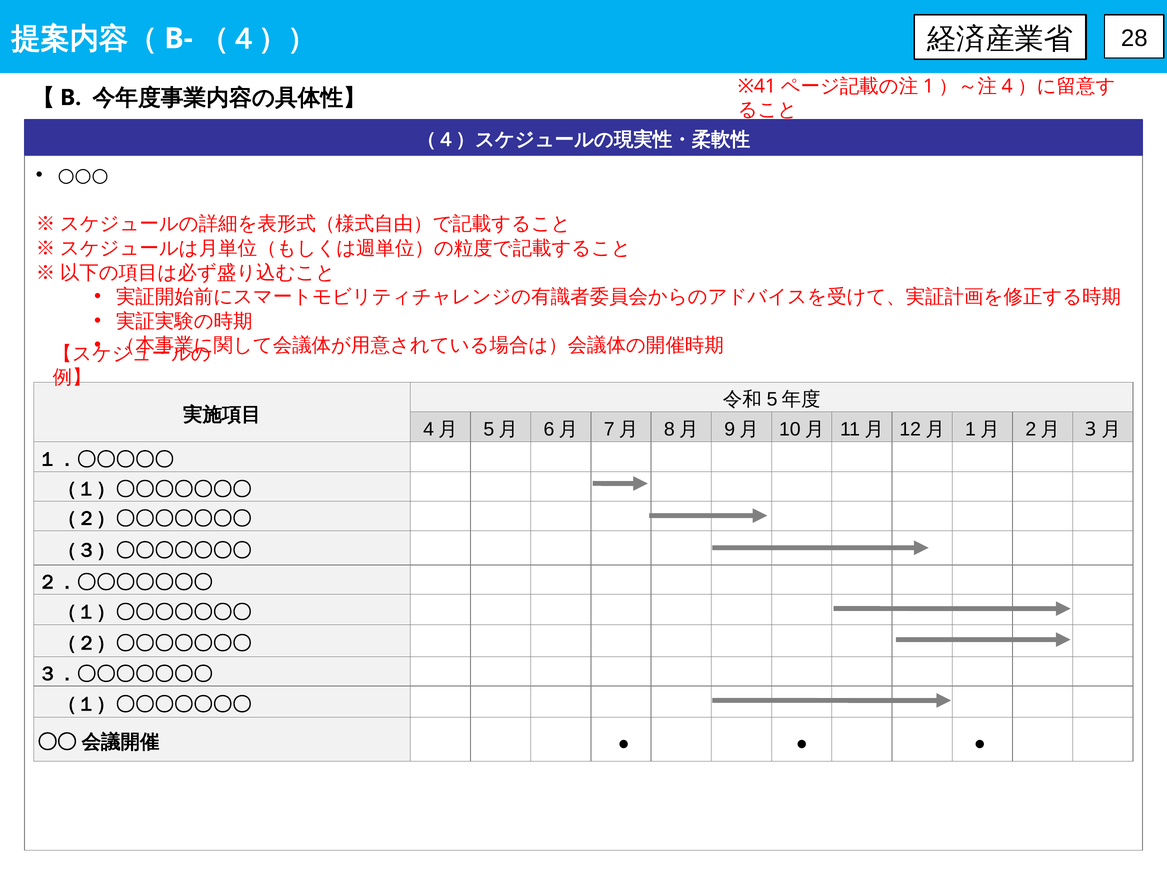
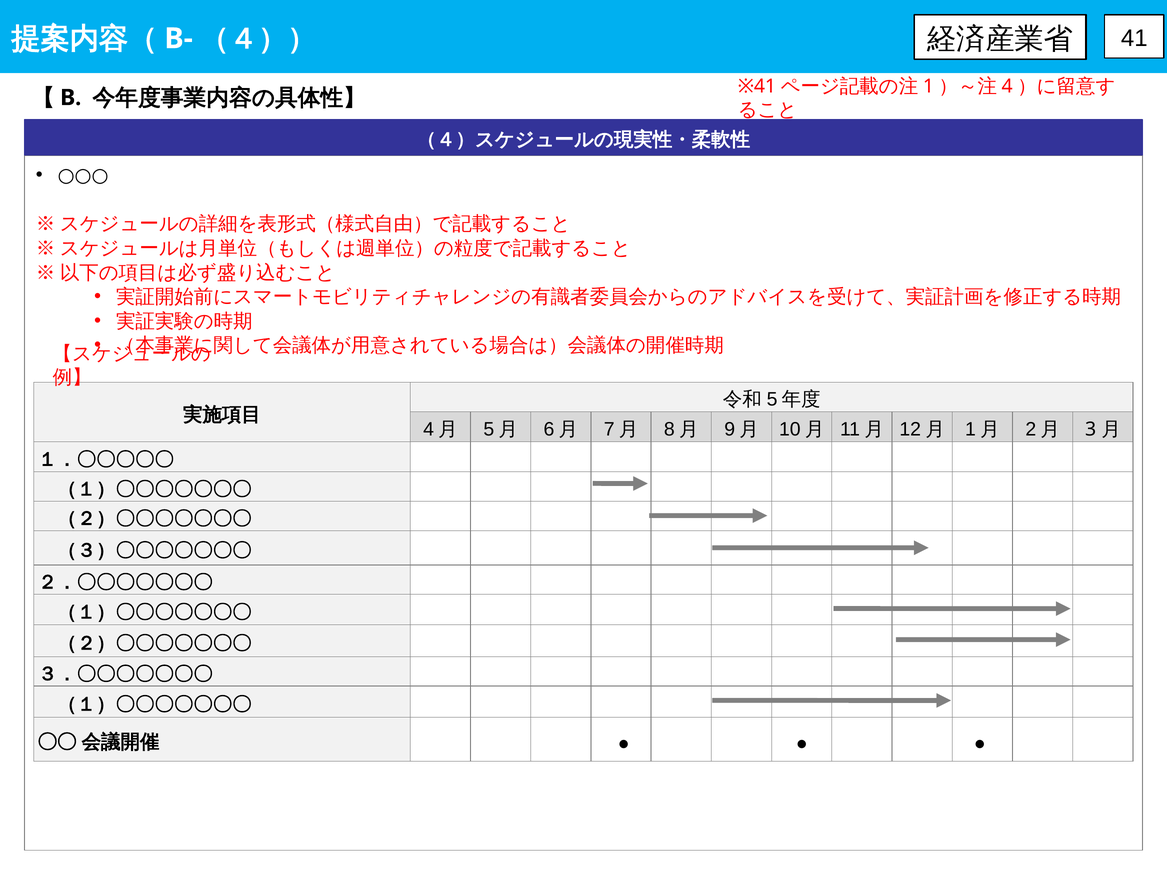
28: 28 -> 41 (1134, 38)
